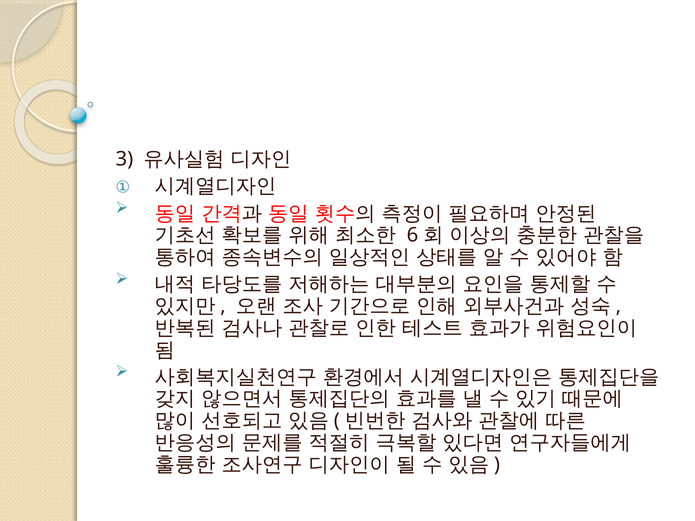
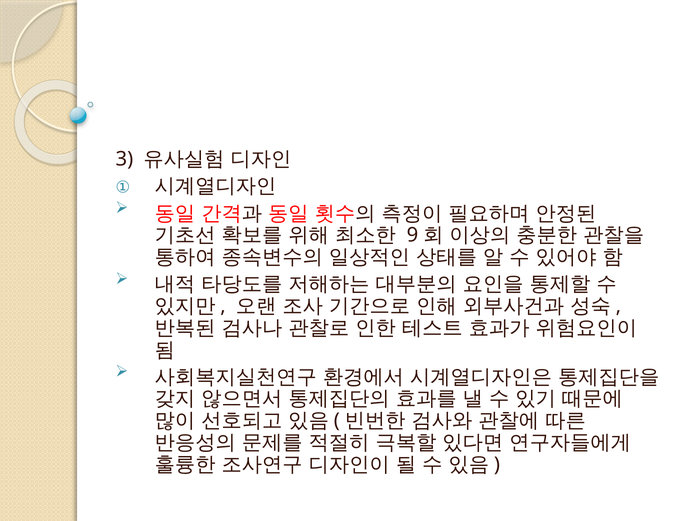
6: 6 -> 9 (413, 235)
